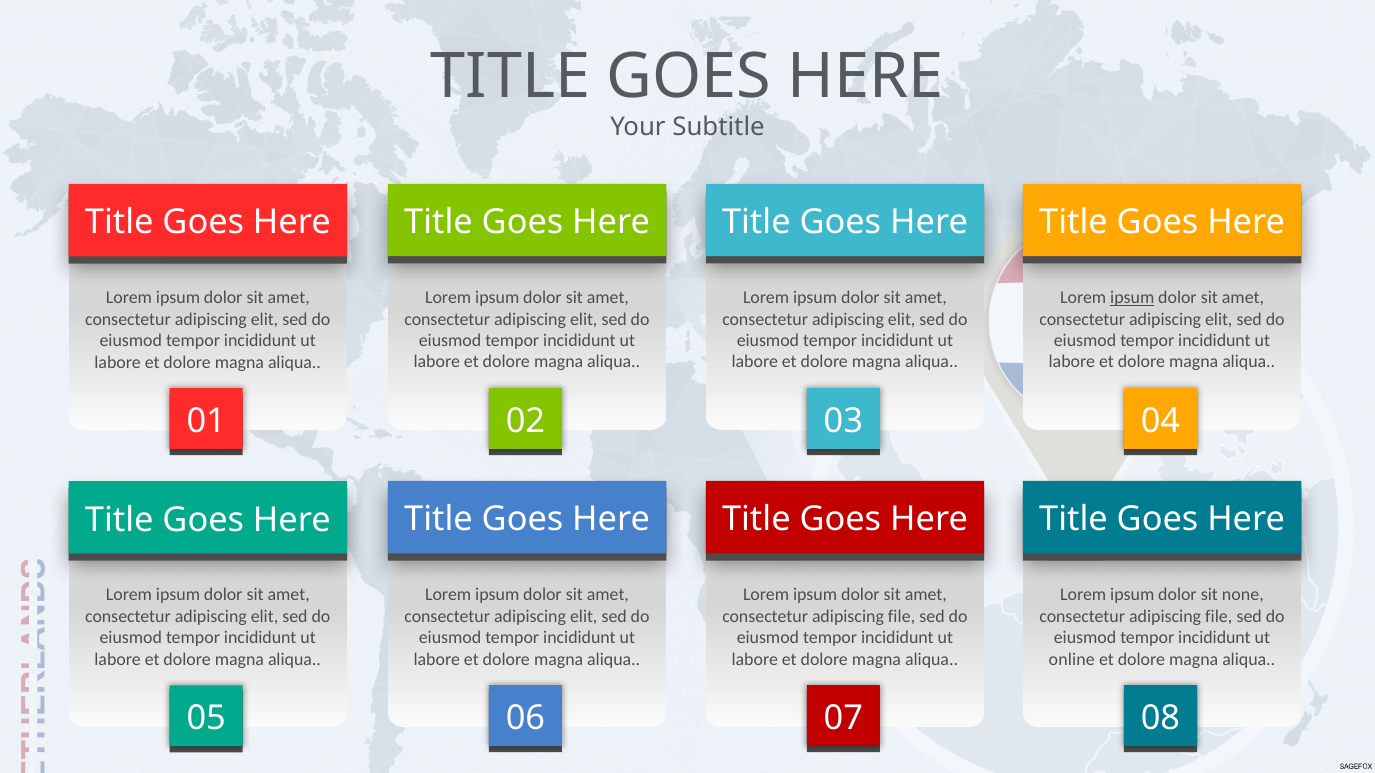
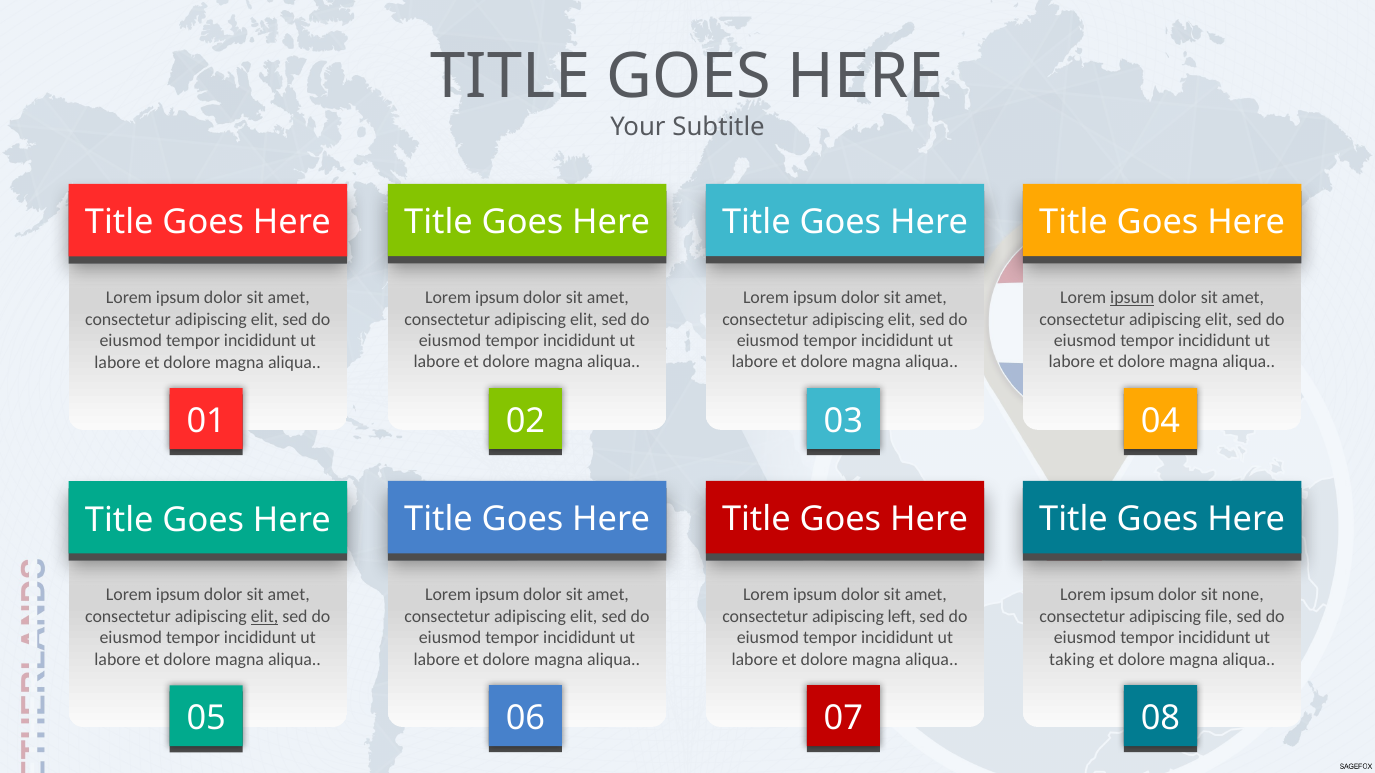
file: file -> left (902, 617)
elit underline: none -> present (264, 617)
online: online -> taking (1072, 660)
